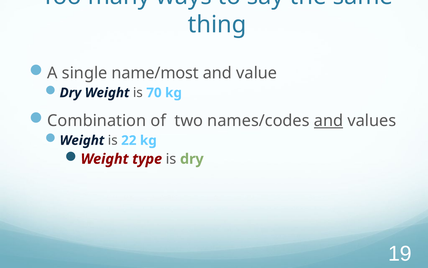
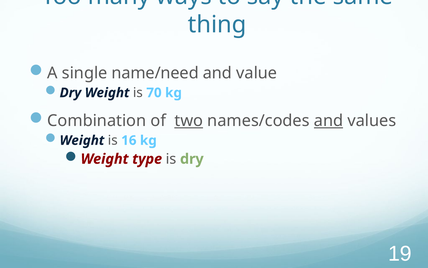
name/most: name/most -> name/need (155, 73)
two underline: none -> present (189, 121)
22: 22 -> 16 (129, 140)
